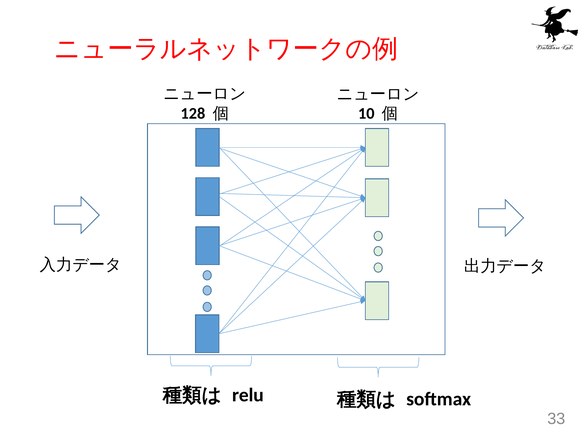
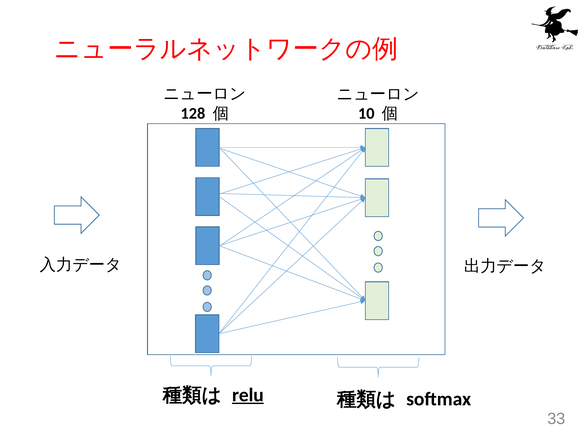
relu underline: none -> present (248, 395)
